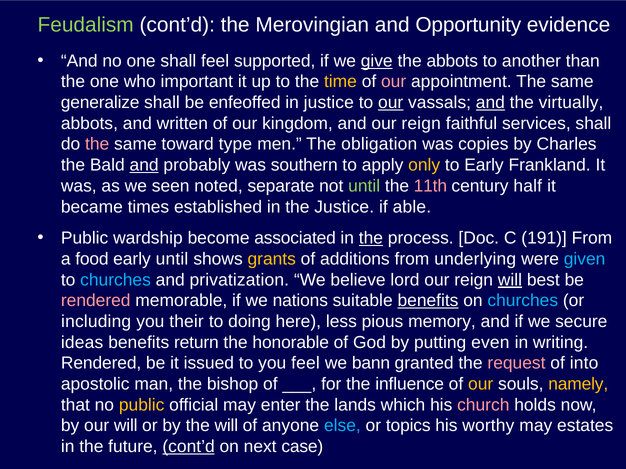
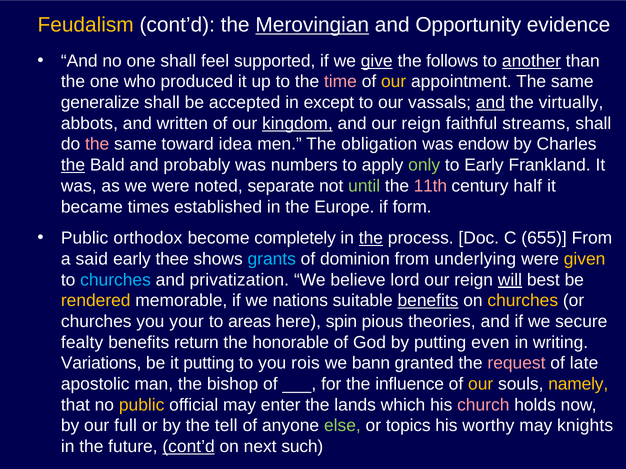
Feudalism colour: light green -> yellow (86, 25)
Merovingian underline: none -> present (312, 25)
the abbots: abbots -> follows (452, 61)
another underline: none -> present (531, 61)
important: important -> produced (197, 82)
time colour: yellow -> pink (340, 82)
our colour: pink -> yellow (394, 82)
enfeoffed: enfeoffed -> accepted (245, 103)
in justice: justice -> except (329, 103)
our underline: present -> none (391, 103)
kingdom underline: none -> present (297, 123)
services: services -> streams (536, 123)
type: type -> idea (235, 144)
copies: copies -> endow (483, 144)
the underline: none -> present (73, 165)
and underline: present -> none (144, 165)
southern: southern -> numbers (304, 165)
only colour: yellow -> light green (424, 165)
we seen: seen -> were (171, 186)
the Justice: Justice -> Europe (344, 207)
able: able -> form (412, 207)
wardship: wardship -> orthodox (148, 238)
associated: associated -> completely (295, 238)
191: 191 -> 655 (544, 238)
food: food -> said (92, 259)
early until: until -> thee (172, 259)
grants colour: yellow -> light blue (272, 259)
additions: additions -> dominion (355, 259)
given colour: light blue -> yellow (585, 259)
rendered colour: pink -> yellow (96, 301)
churches colour: light blue -> yellow (523, 301)
including: including -> churches (96, 322)
their: their -> your (187, 322)
doing: doing -> areas (250, 322)
less: less -> spin (341, 322)
memory: memory -> theories (442, 322)
ideas: ideas -> fealty (82, 343)
Rendered: Rendered -> Variations (101, 364)
it issued: issued -> putting (209, 364)
you feel: feel -> rois (305, 364)
into: into -> late (584, 364)
our will: will -> full (126, 426)
the will: will -> tell (226, 426)
else colour: light blue -> light green (342, 426)
estates: estates -> knights (585, 426)
case: case -> such (302, 447)
